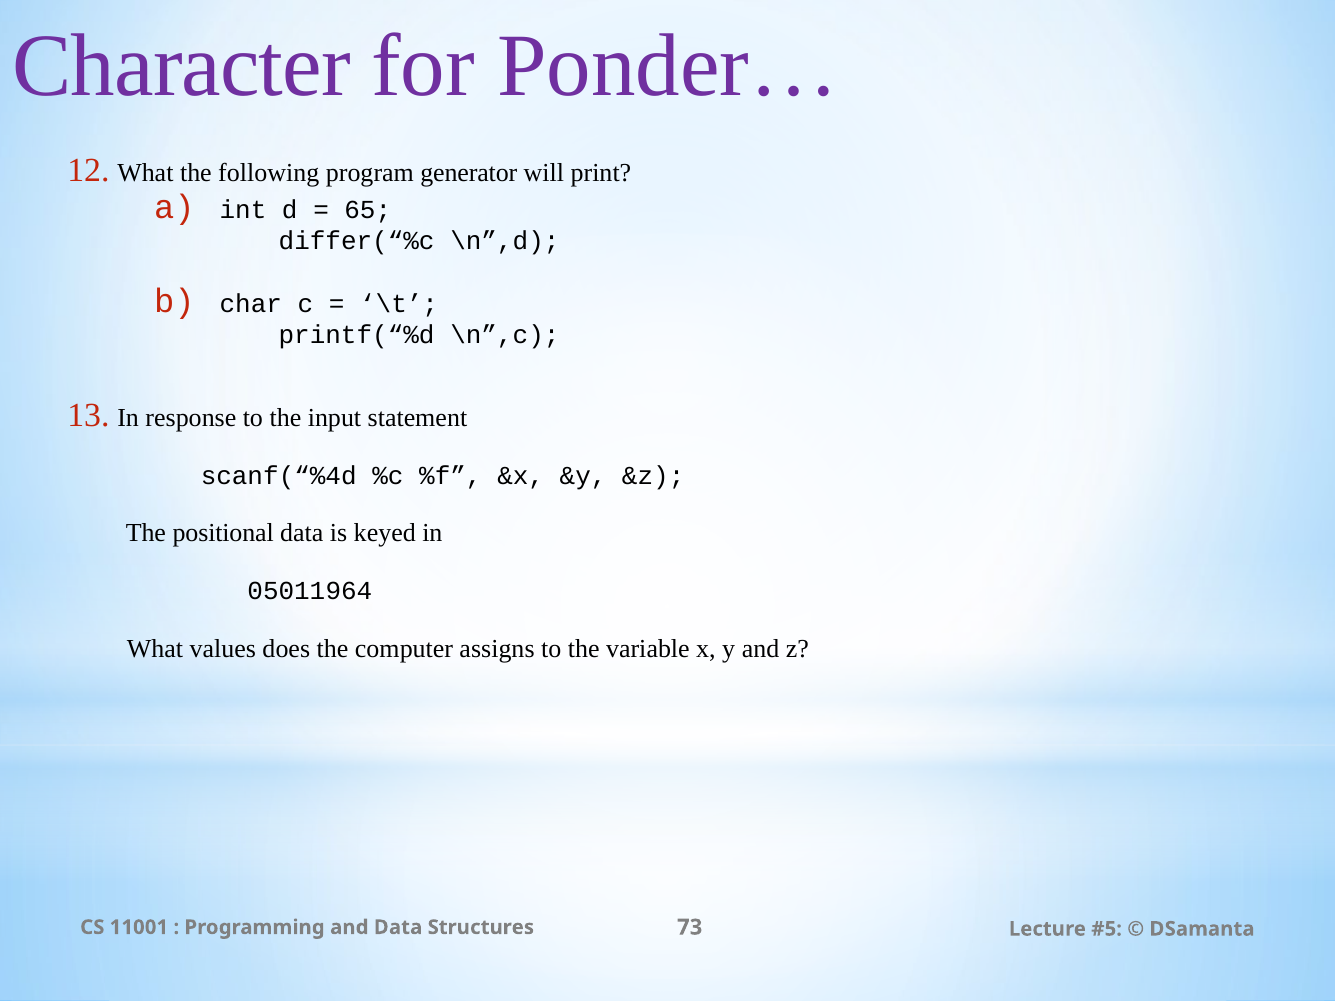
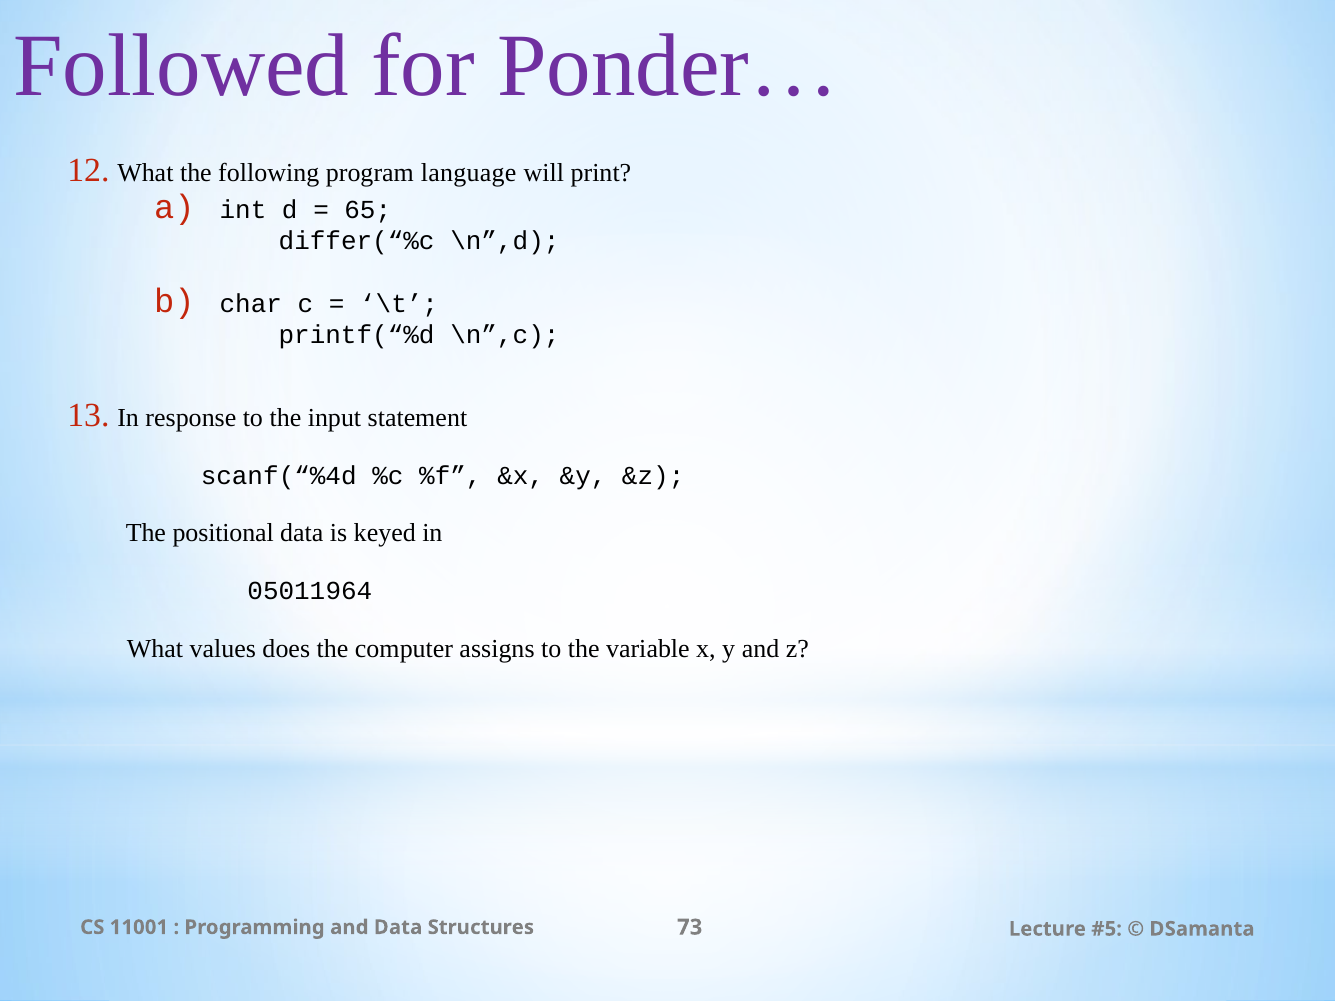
Character: Character -> Followed (181, 66)
generator: generator -> language (469, 173)
